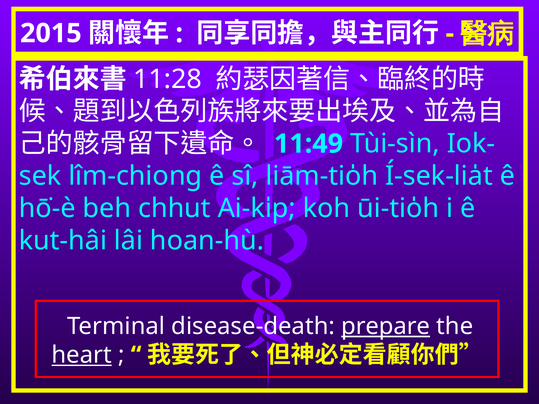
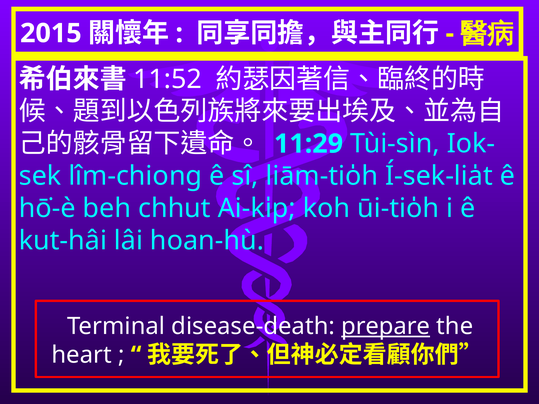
11:28: 11:28 -> 11:52 (168, 79)
11:49: 11:49 -> 11:29 (309, 144)
heart underline: present -> none (82, 355)
